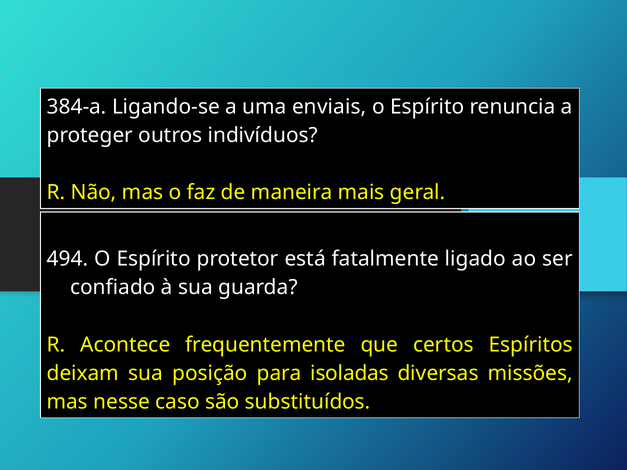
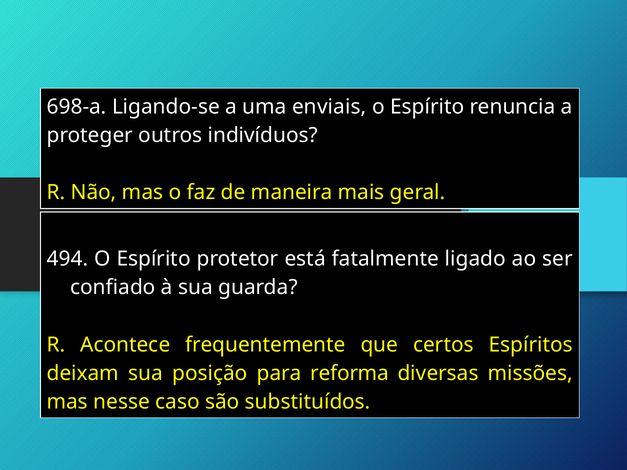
384-a: 384-a -> 698-a (77, 107)
isoladas: isoladas -> reforma (350, 373)
